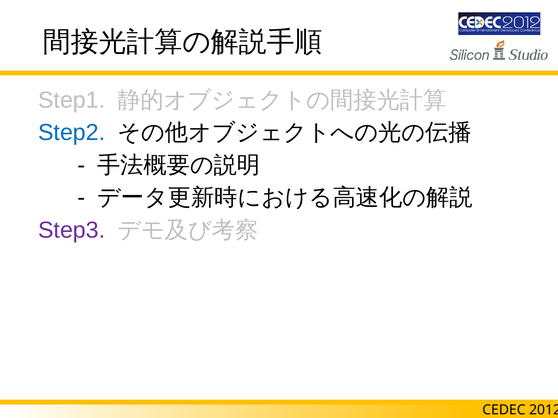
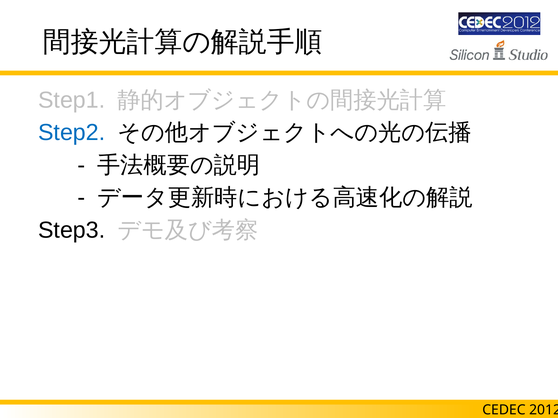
Step3 colour: purple -> black (72, 230)
